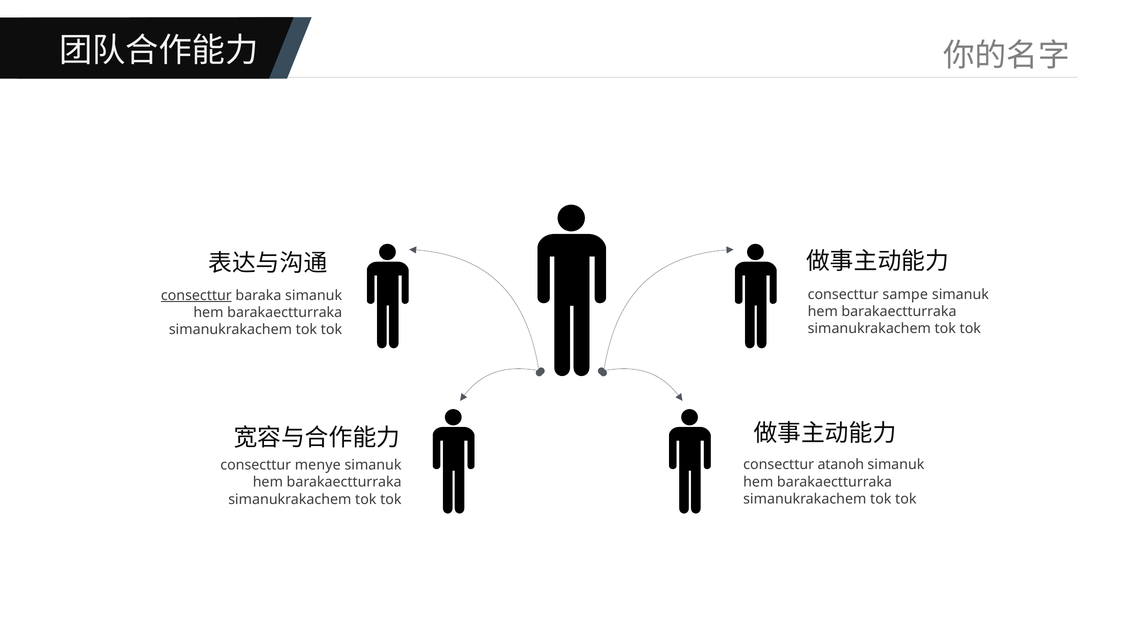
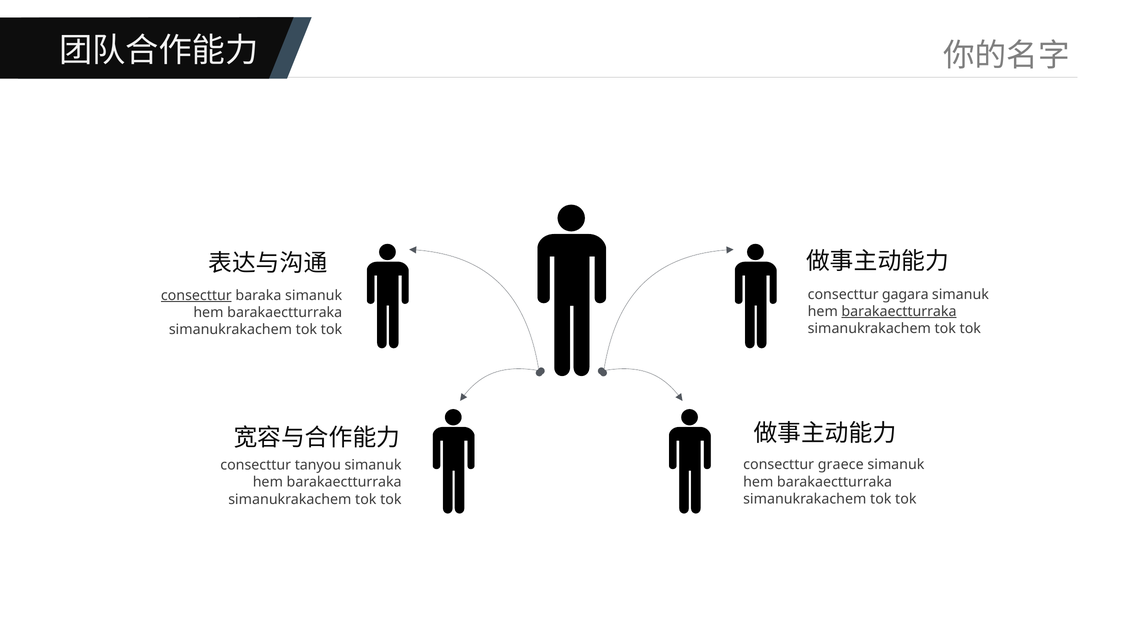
sampe: sampe -> gagara (905, 294)
barakaectturraka underline: none -> present (899, 311)
atanoh: atanoh -> graece (841, 465)
menye: menye -> tanyou (318, 465)
